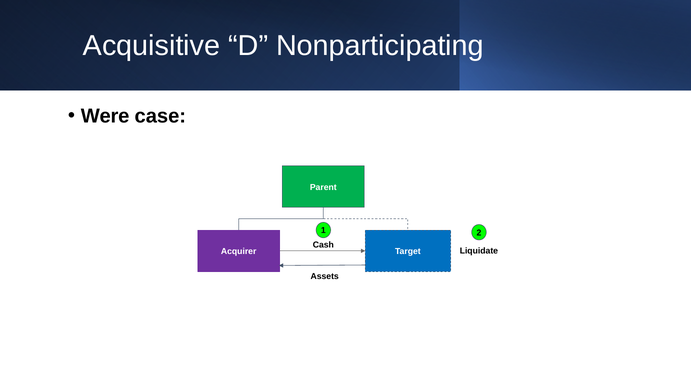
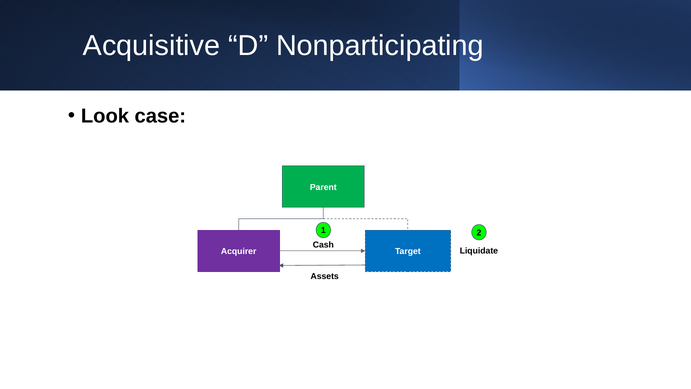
Were: Were -> Look (105, 116)
